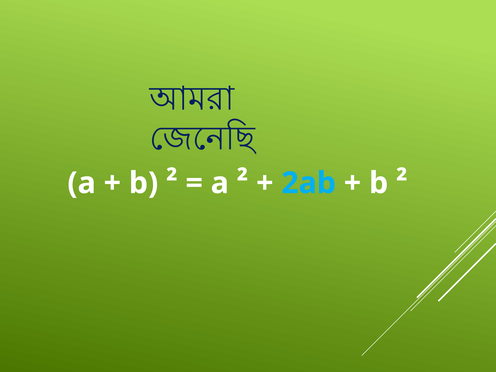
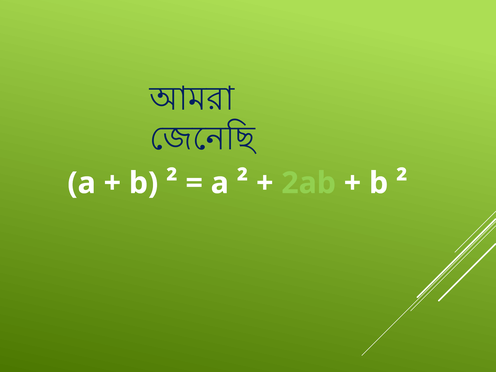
2ab colour: light blue -> light green (309, 183)
